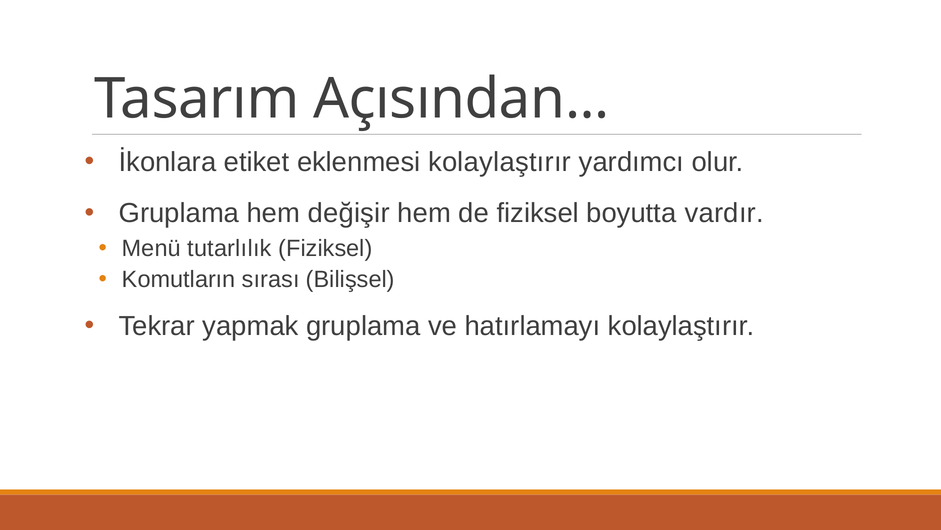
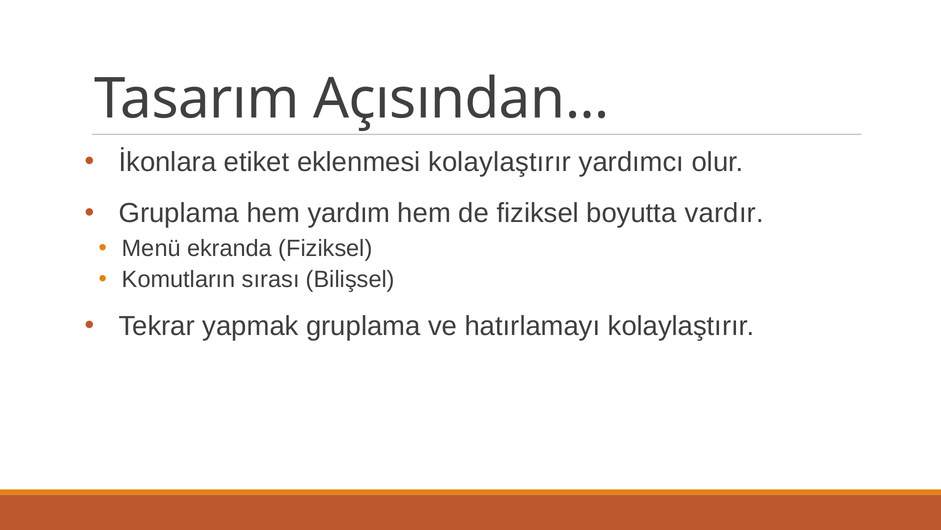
değişir: değişir -> yardım (349, 213)
tutarlılık: tutarlılık -> ekranda (230, 248)
